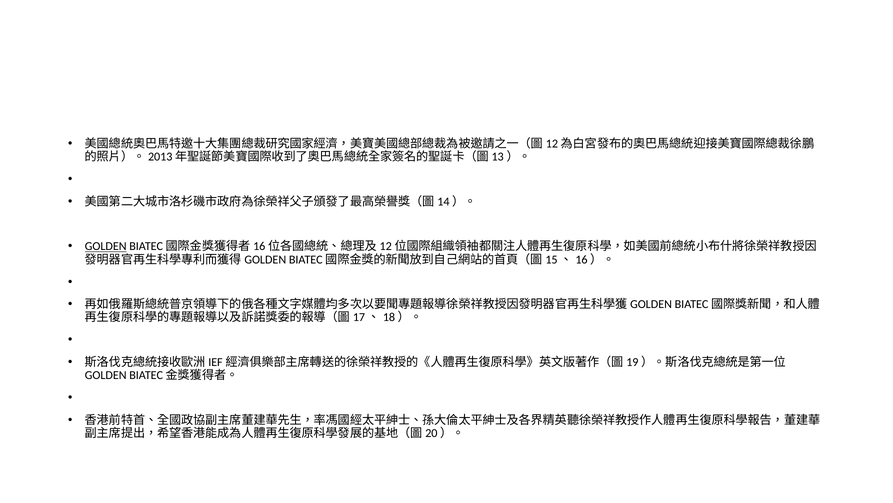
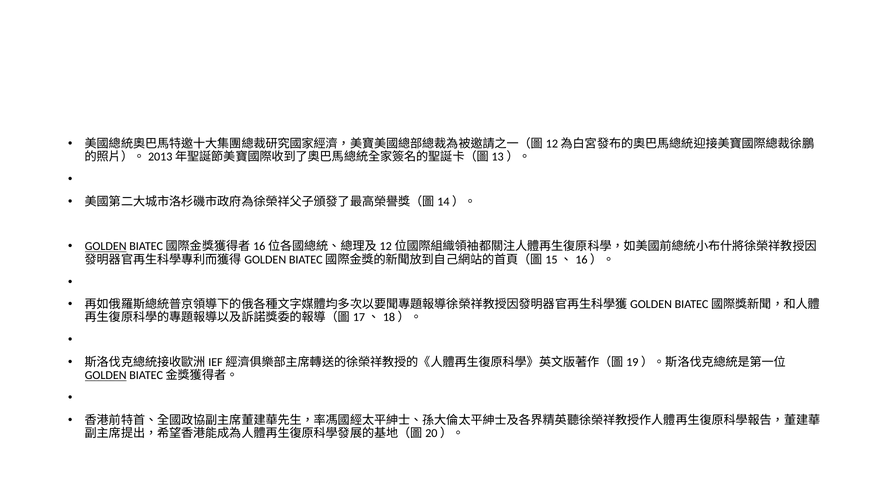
GOLDEN underline: none -> present (106, 375)
